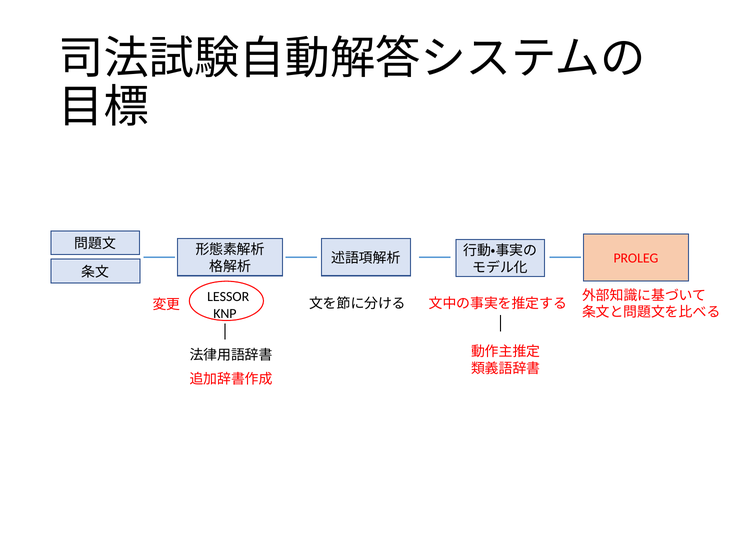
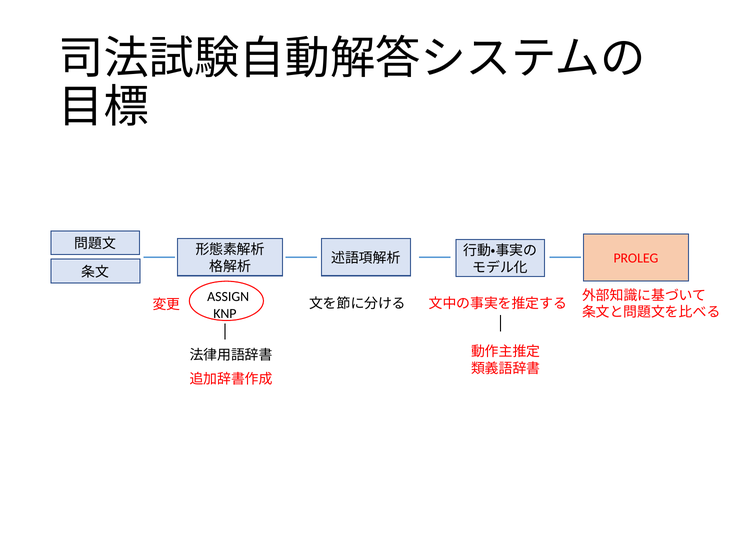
LESSOR: LESSOR -> ASSIGN (228, 297)
